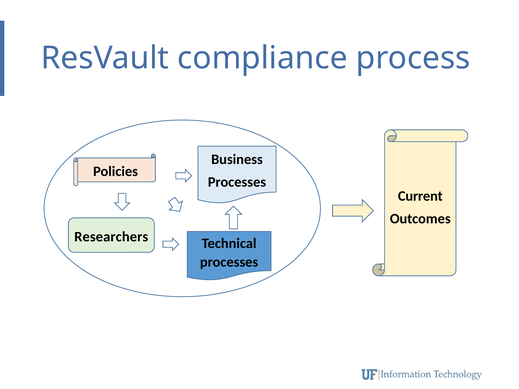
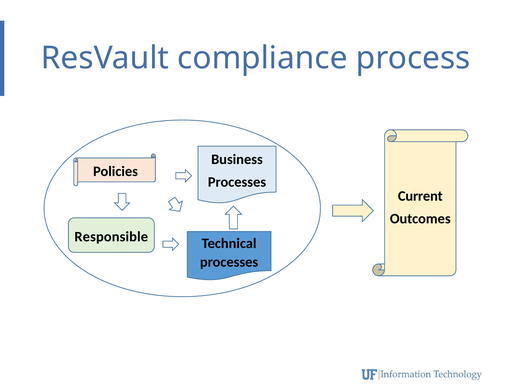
Researchers: Researchers -> Responsible (111, 237)
